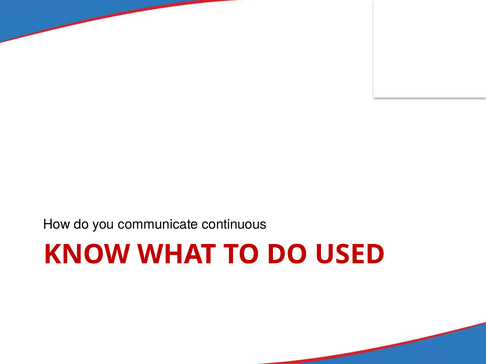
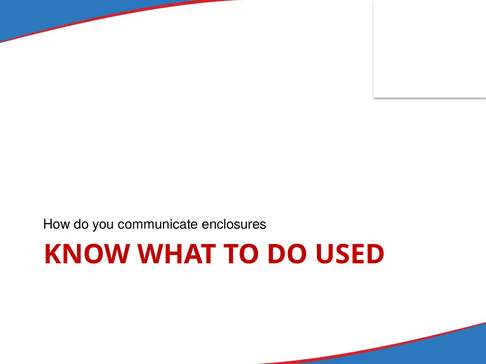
continuous: continuous -> enclosures (234, 225)
